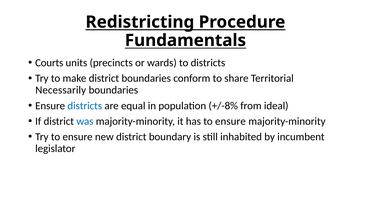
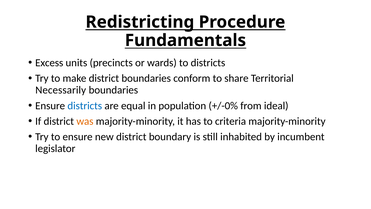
Courts: Courts -> Excess (49, 63)
+/-8%: +/-8% -> +/-0% (223, 106)
was colour: blue -> orange (85, 121)
has to ensure: ensure -> criteria (231, 121)
